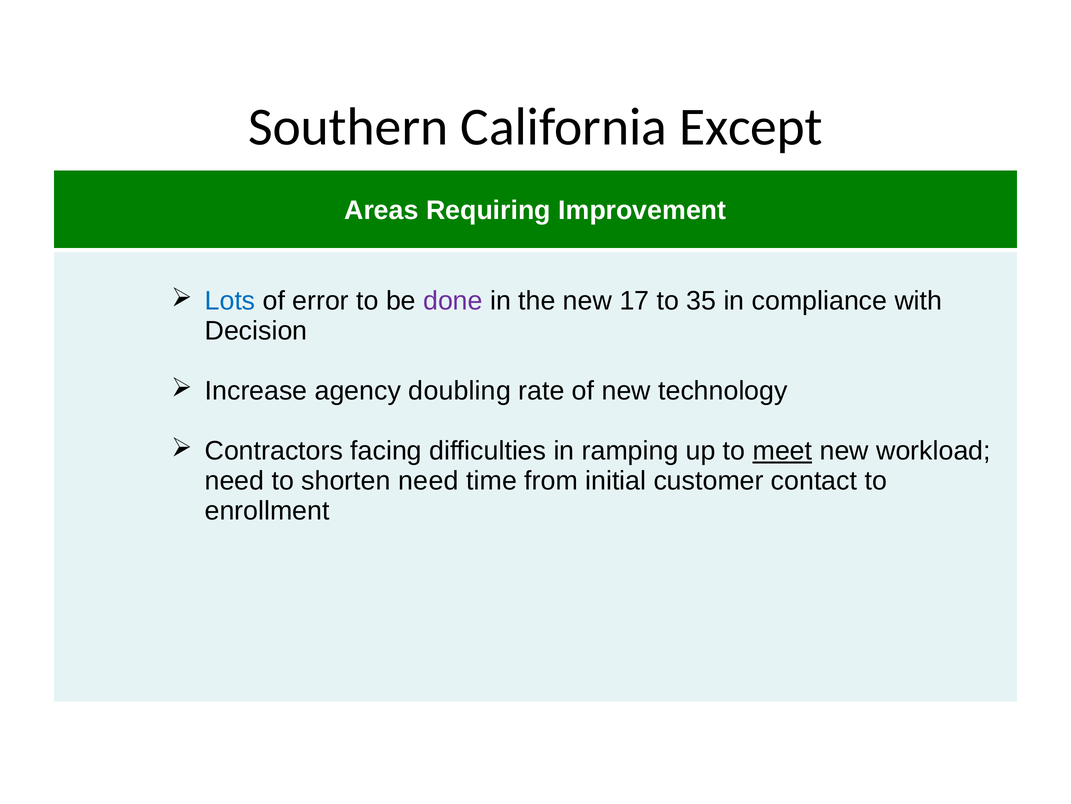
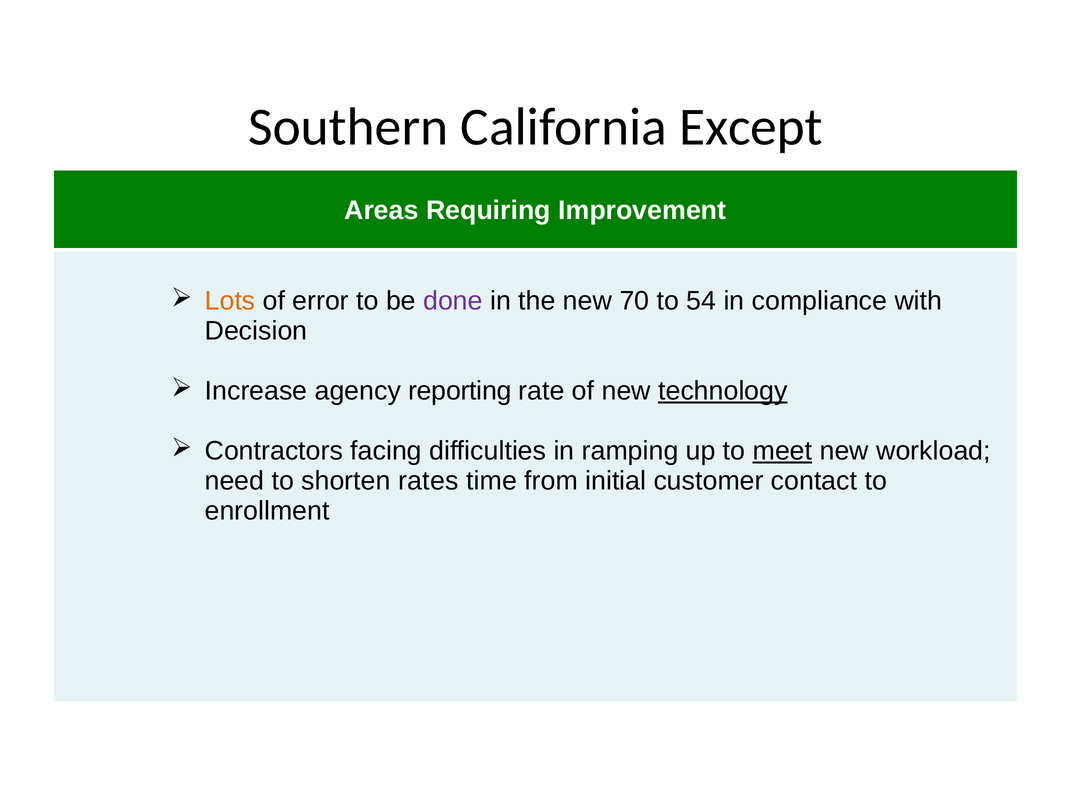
Lots colour: blue -> orange (230, 301)
17: 17 -> 70 (634, 301)
35: 35 -> 54 (701, 301)
doubling: doubling -> reporting (460, 391)
technology underline: none -> present (723, 391)
shorten need: need -> rates (428, 481)
